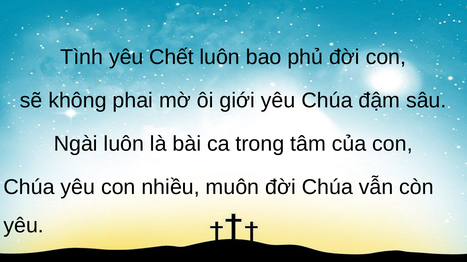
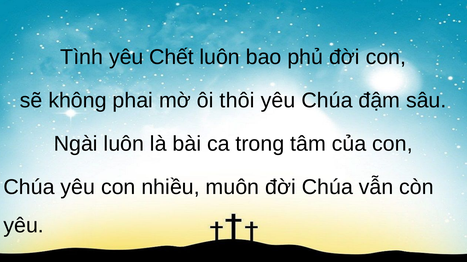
giới: giới -> thôi (237, 101)
